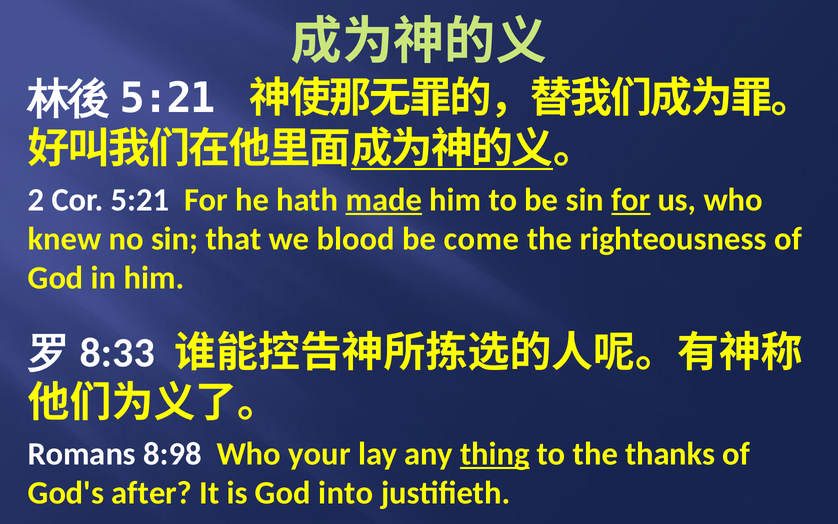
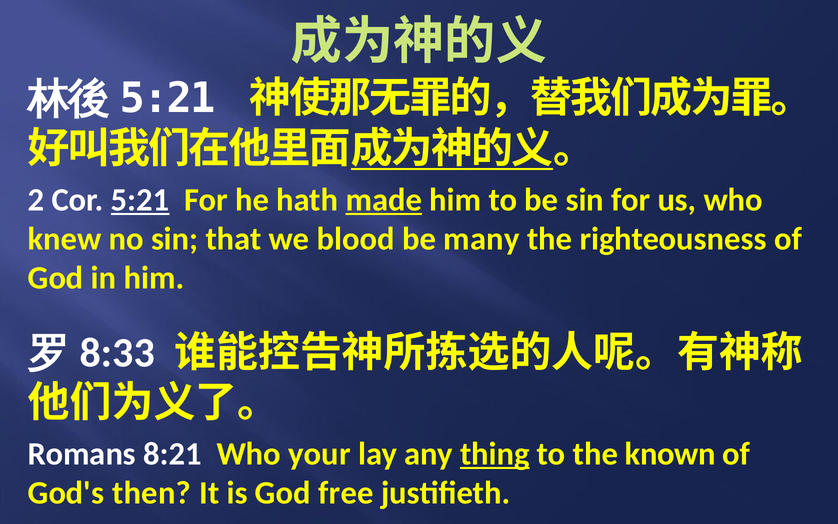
5:21 underline: none -> present (140, 200)
for underline: present -> none (631, 200)
come: come -> many (481, 239)
8:98: 8:98 -> 8:21 (173, 454)
thanks: thanks -> known (670, 454)
after: after -> then (152, 493)
into: into -> free (346, 493)
